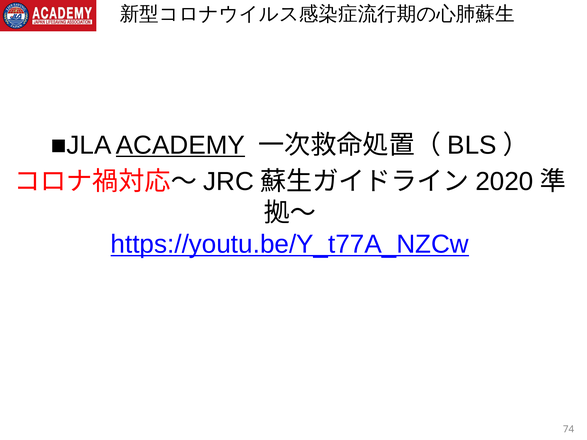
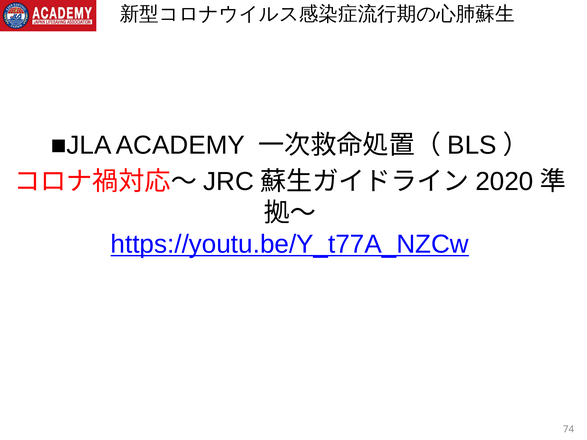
ACADEMY underline: present -> none (180, 145)
